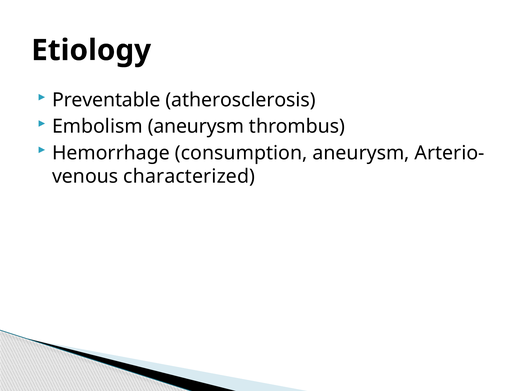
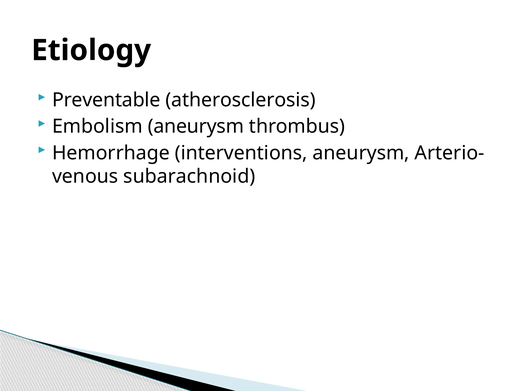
consumption: consumption -> interventions (241, 153)
characterized: characterized -> subarachnoid (189, 176)
